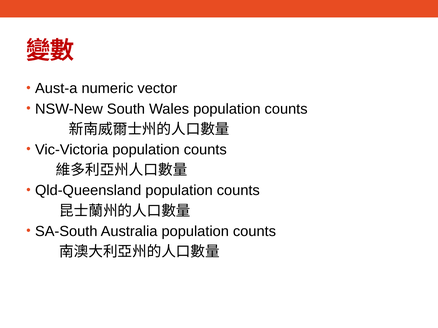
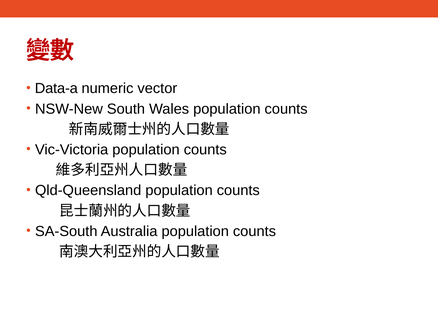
Aust-a: Aust-a -> Data-a (56, 89)
